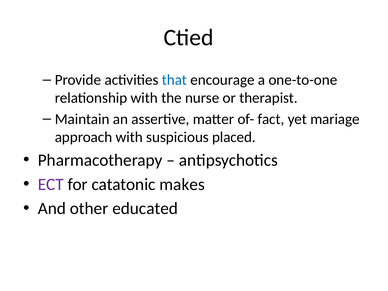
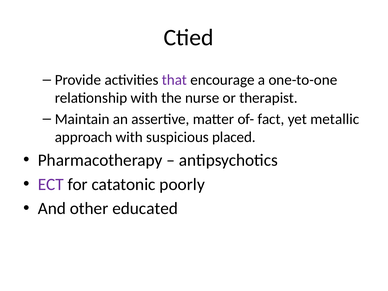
that colour: blue -> purple (174, 80)
mariage: mariage -> metallic (335, 119)
makes: makes -> poorly (182, 184)
